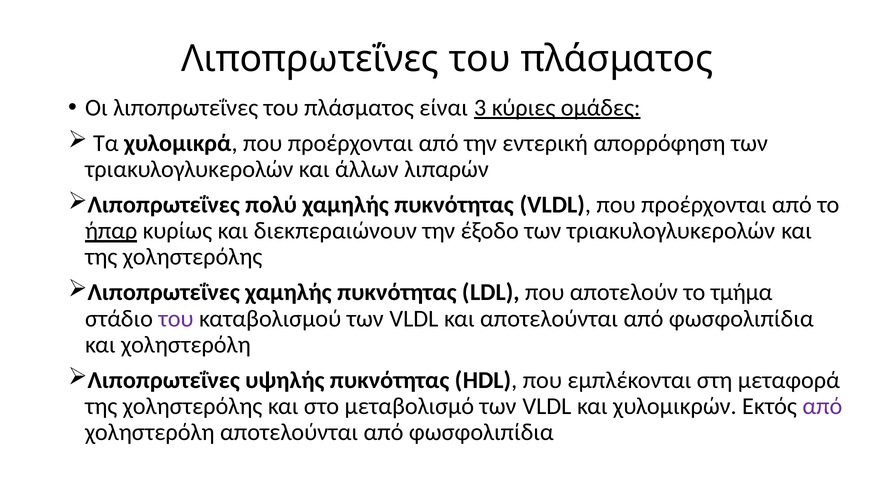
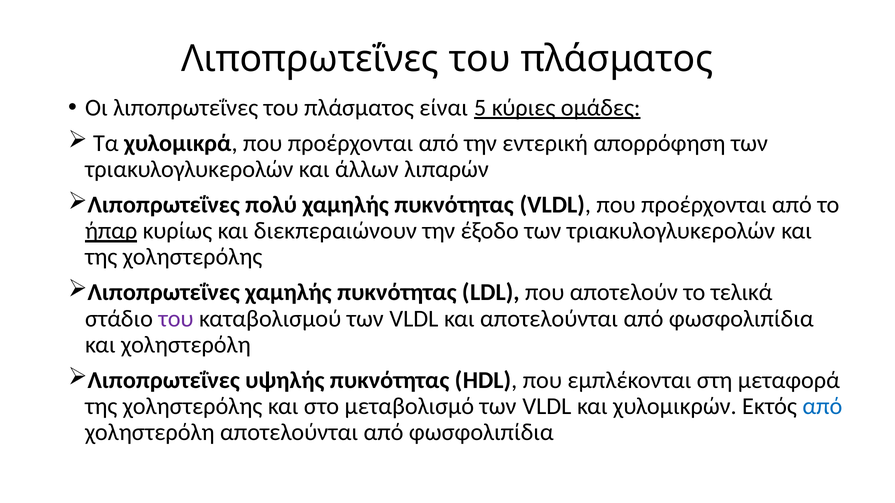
3: 3 -> 5 (480, 108)
τμήμα: τμήμα -> τελικά (742, 293)
από colour: purple -> blue (822, 407)
